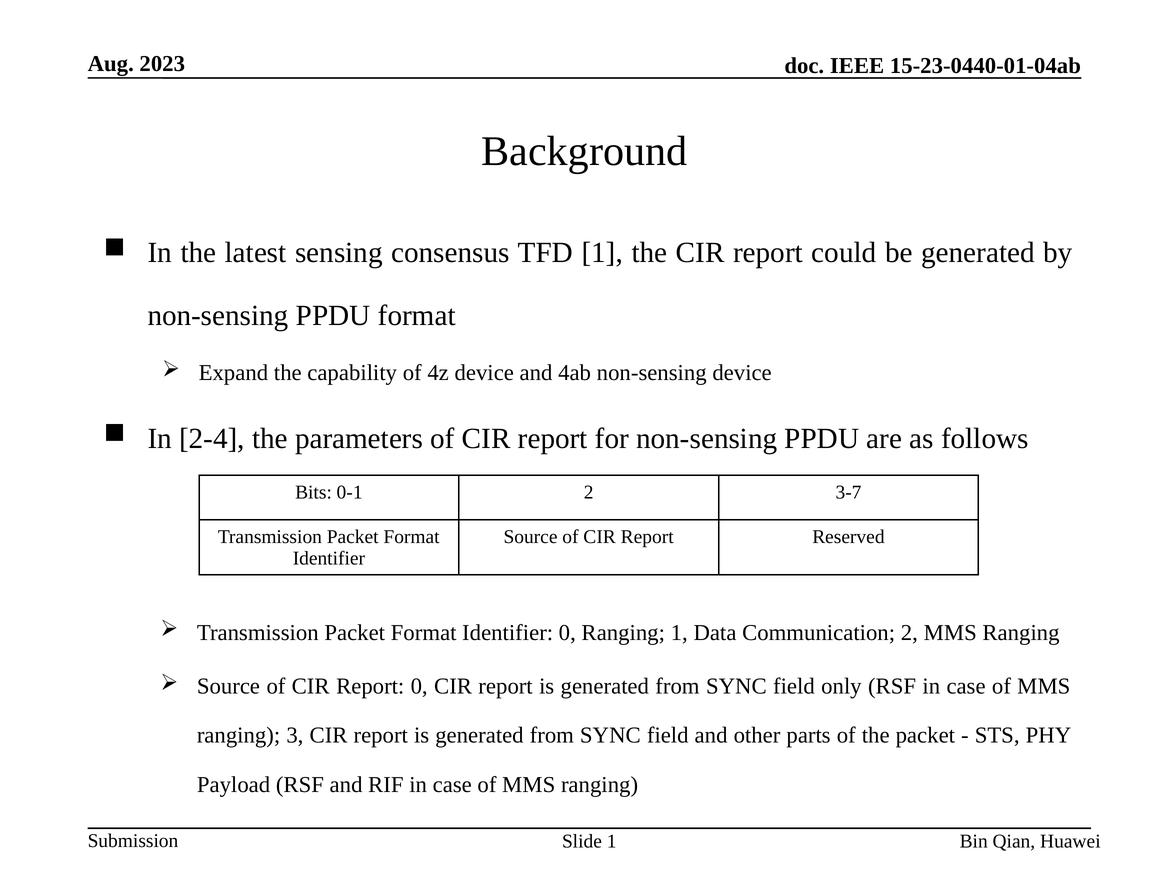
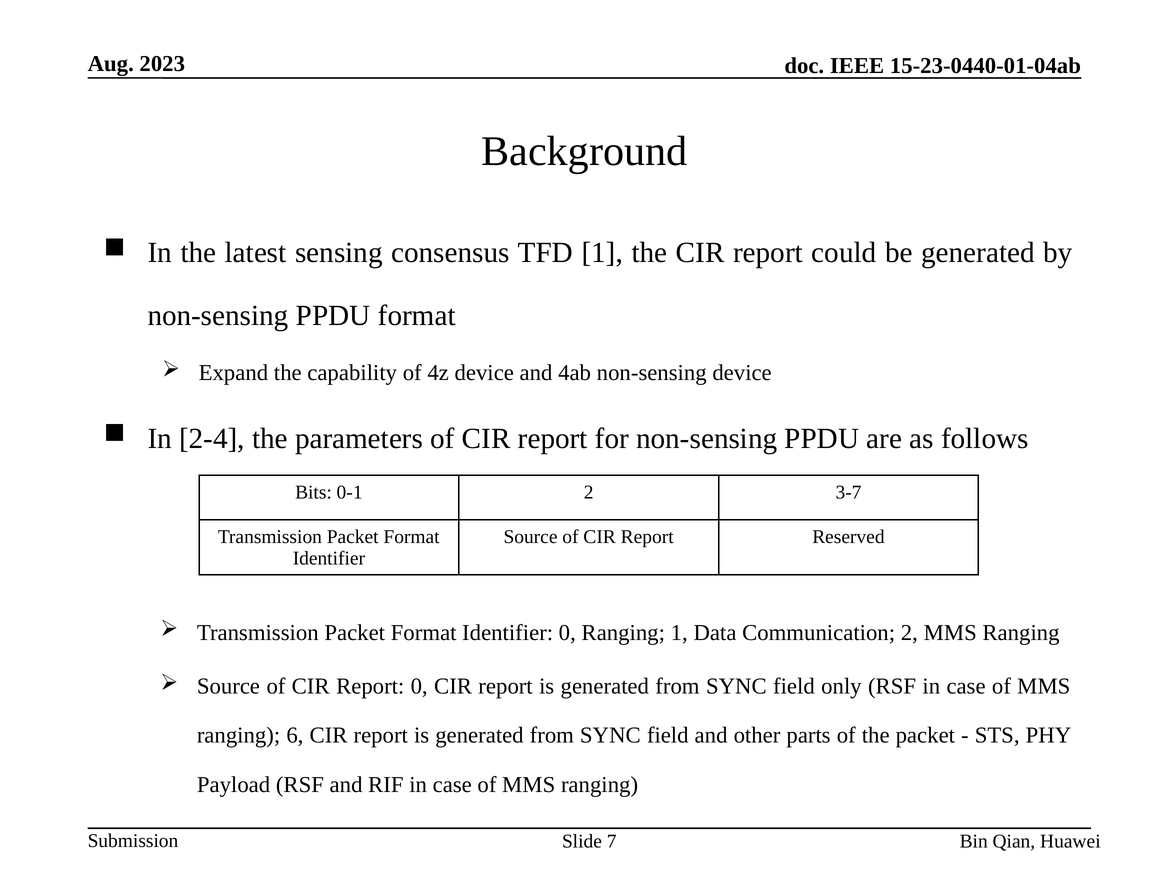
3: 3 -> 6 (295, 735)
Slide 1: 1 -> 7 (612, 841)
